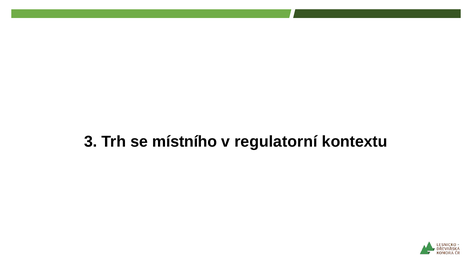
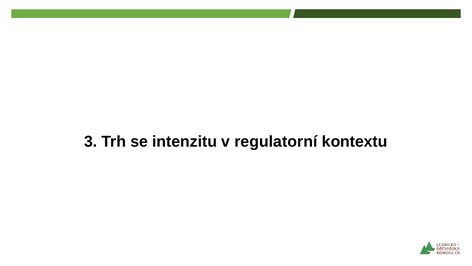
místního: místního -> intenzitu (185, 141)
